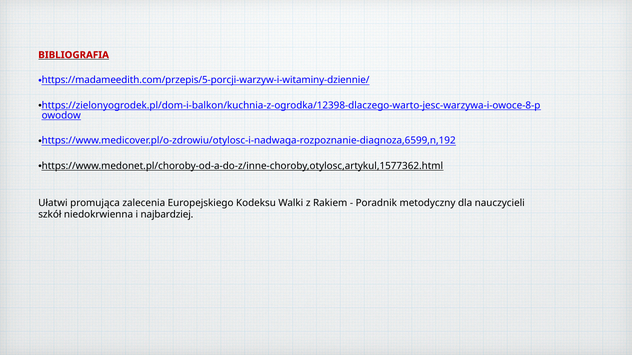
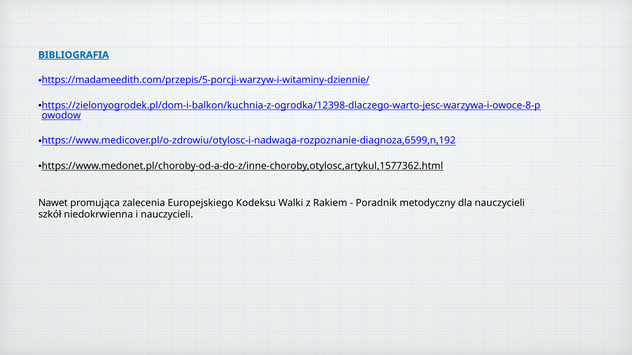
BIBLIOGRAFIA colour: red -> blue (74, 55)
Ułatwi: Ułatwi -> Nawet (53, 203)
i najbardziej: najbardziej -> nauczycieli (167, 215)
